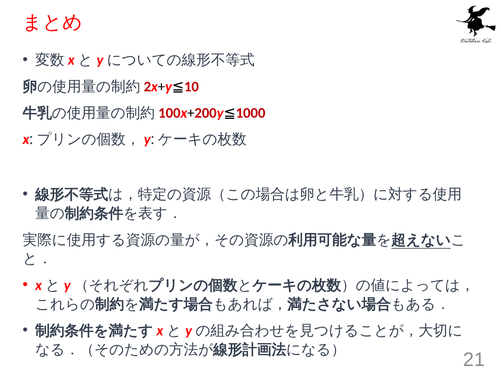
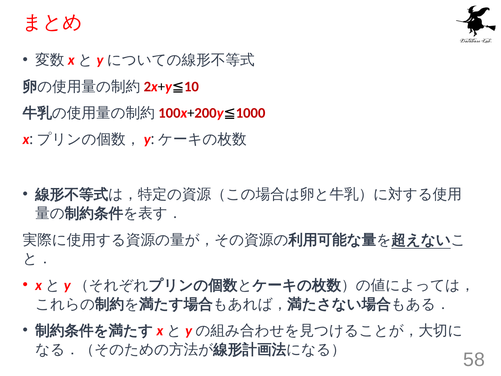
21: 21 -> 58 (474, 360)
